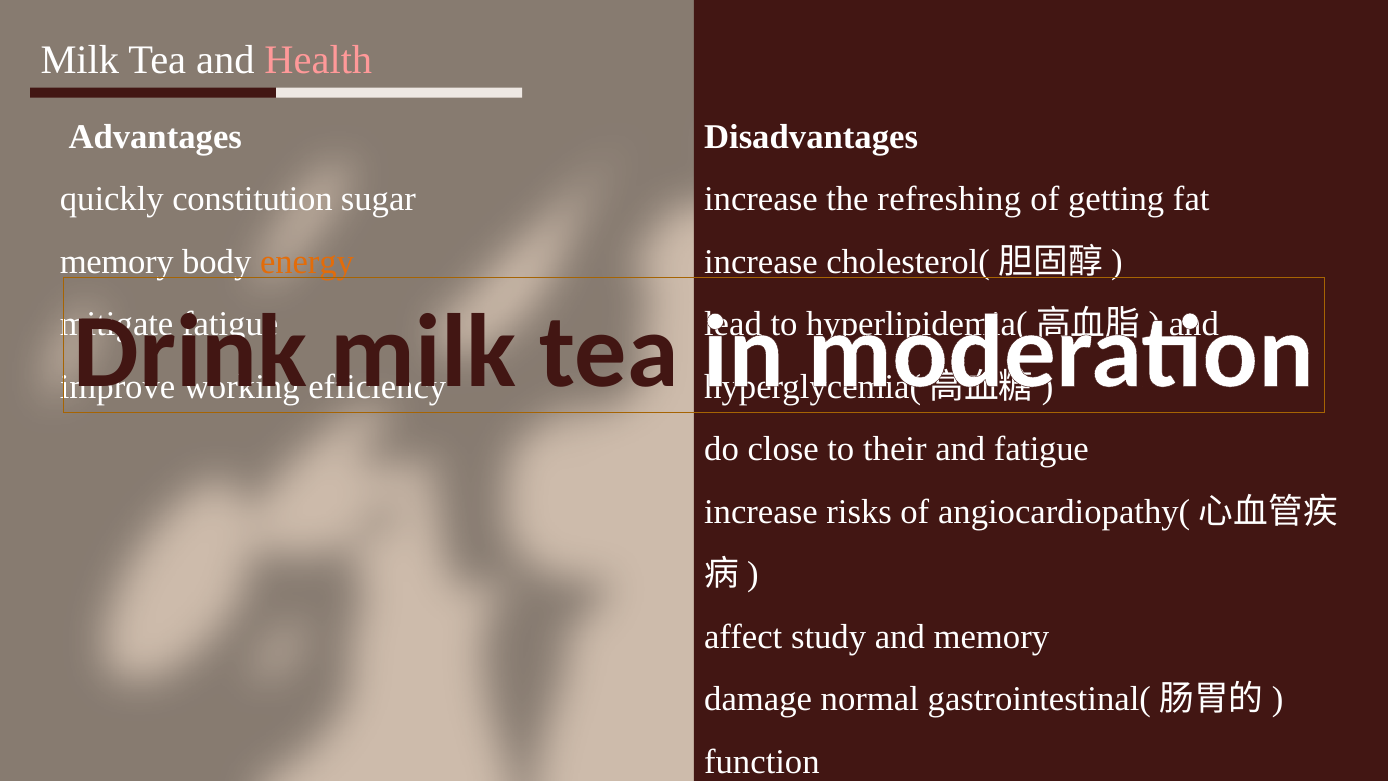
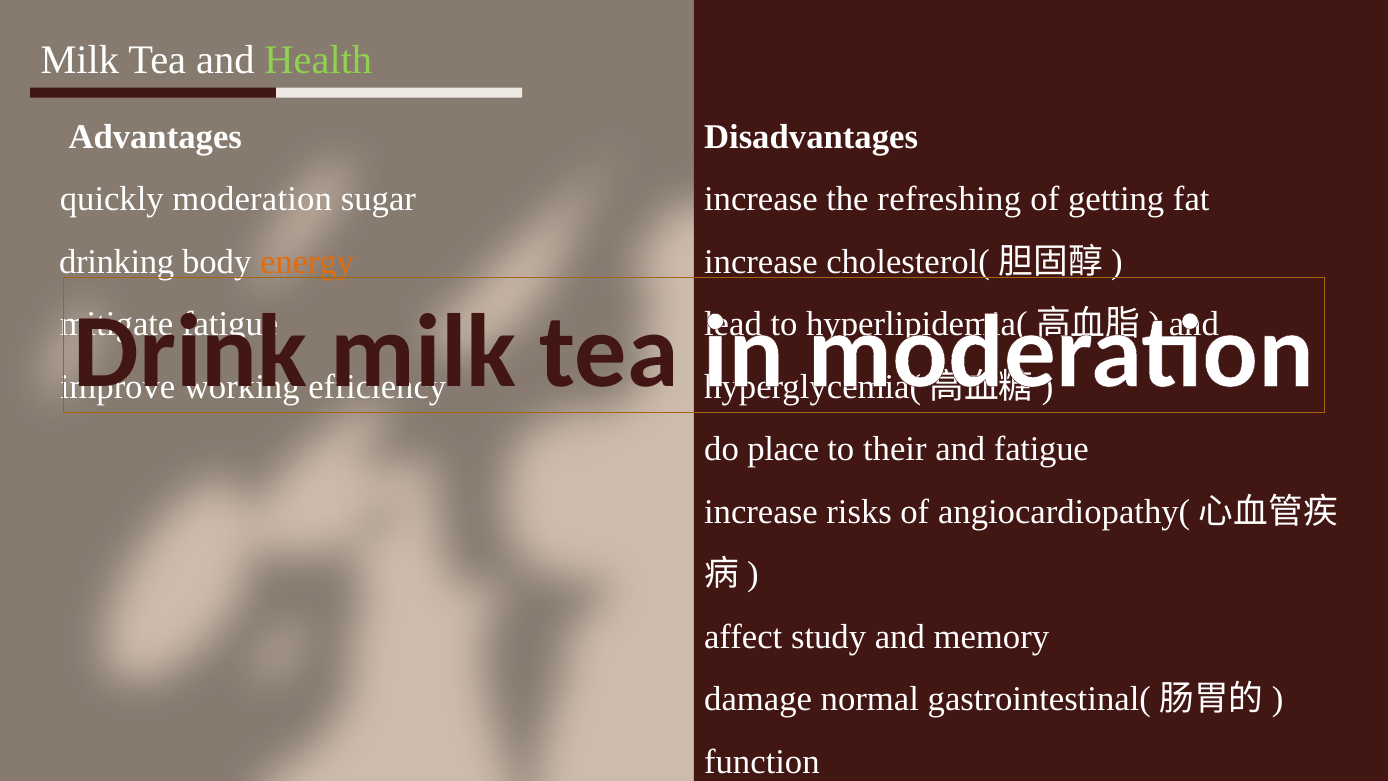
Health colour: pink -> light green (318, 61)
quickly constitution: constitution -> moderation (252, 199)
memory: memory -> drinking (117, 262)
close: close -> place (783, 449)
